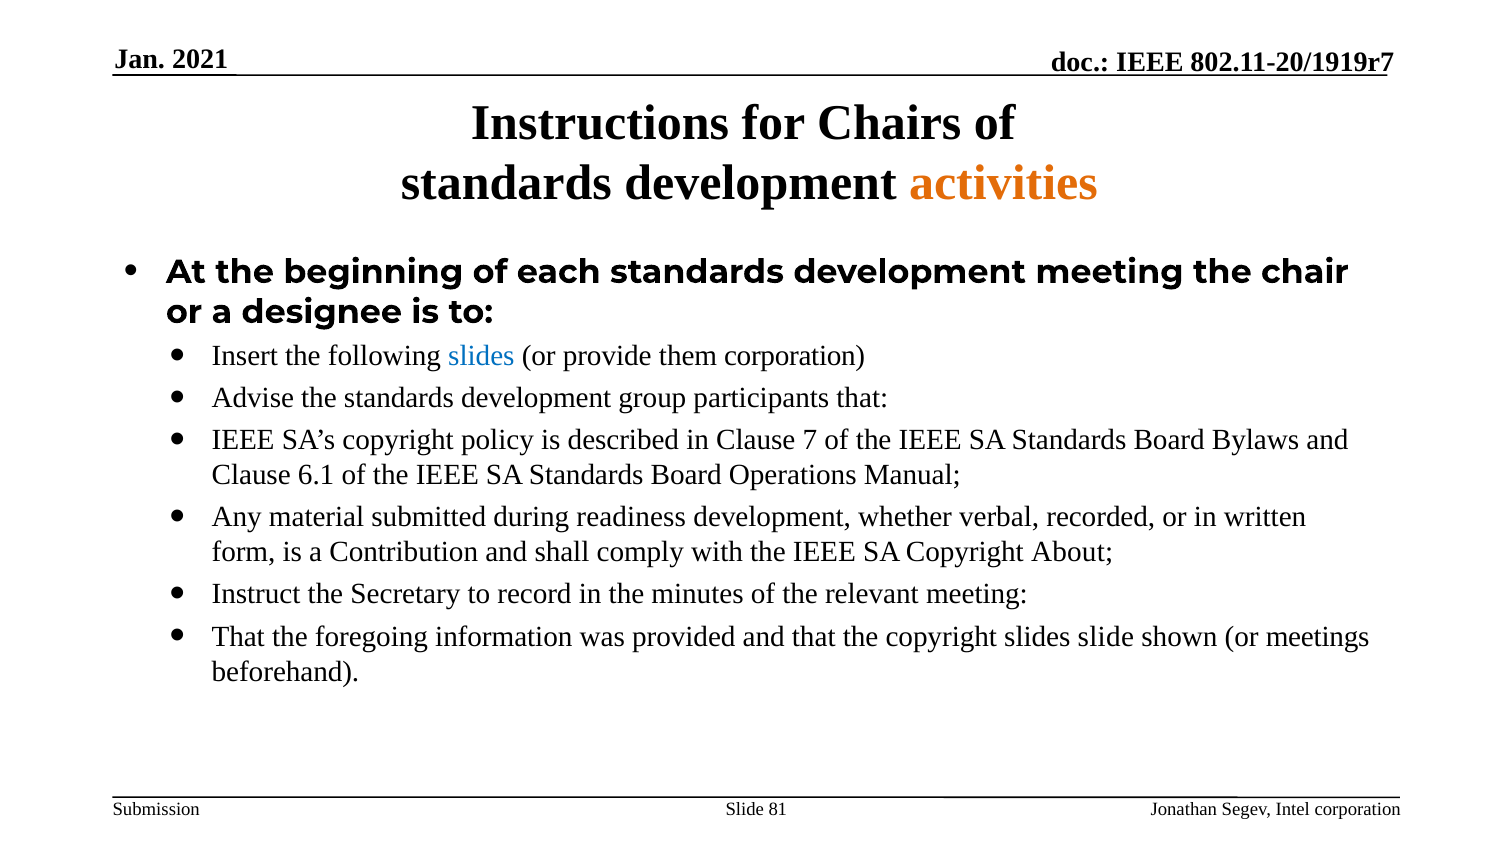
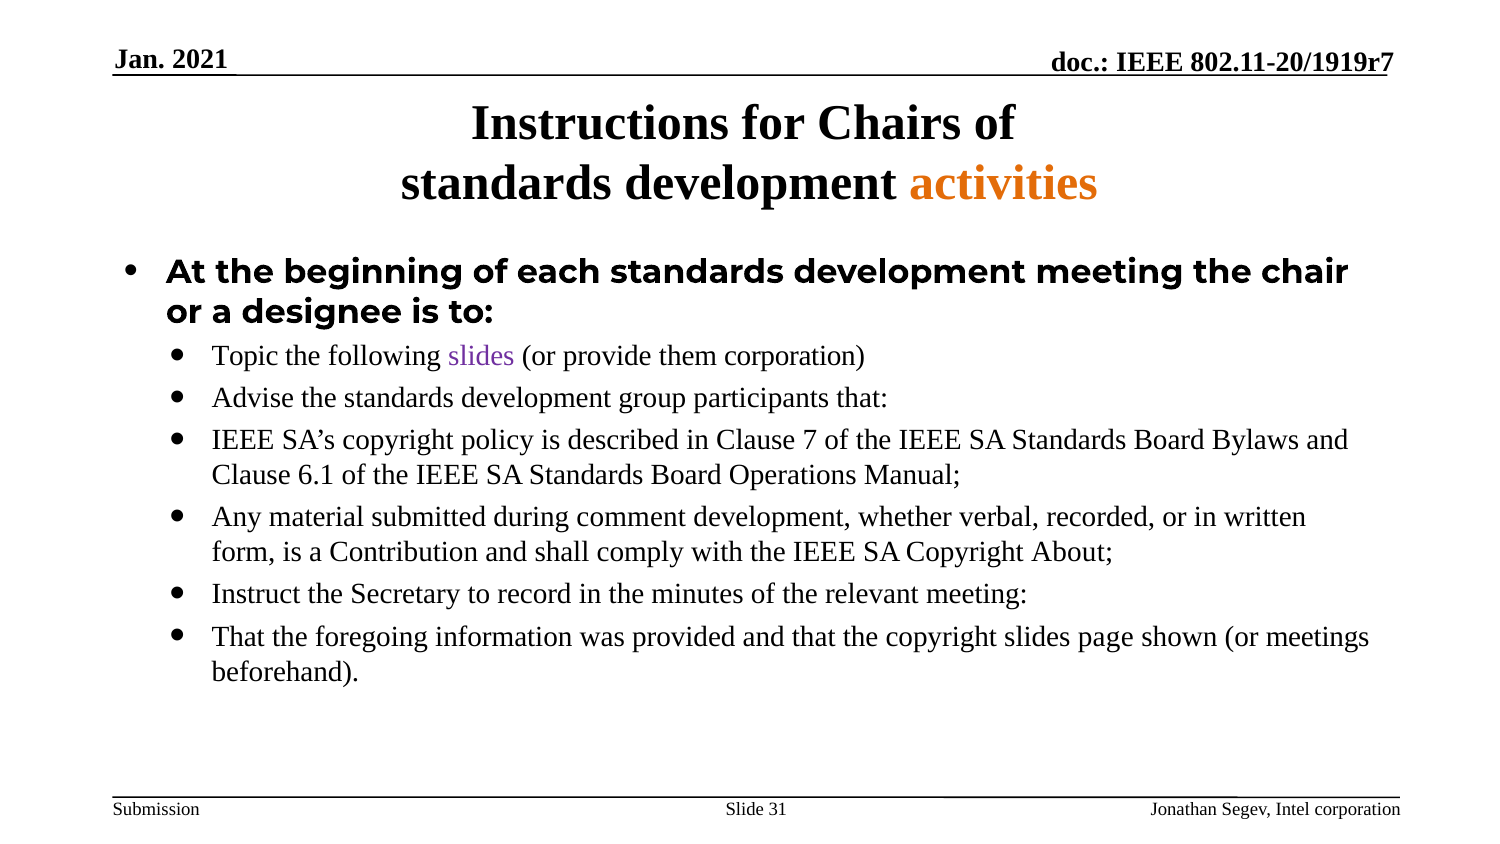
Insert: Insert -> Topic (245, 356)
slides colour: blue -> purple (481, 356)
readiness: readiness -> comment (631, 517)
slides slide: slide -> page (1106, 636)
81: 81 -> 31 (778, 809)
